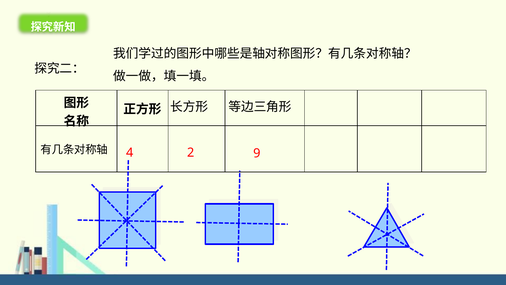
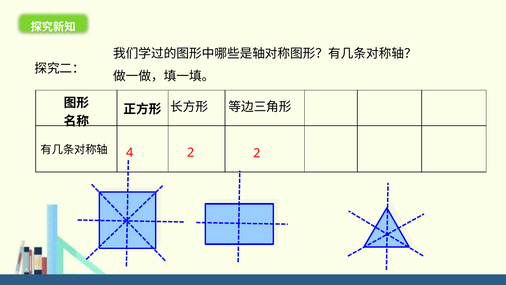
2 9: 9 -> 2 (257, 153)
